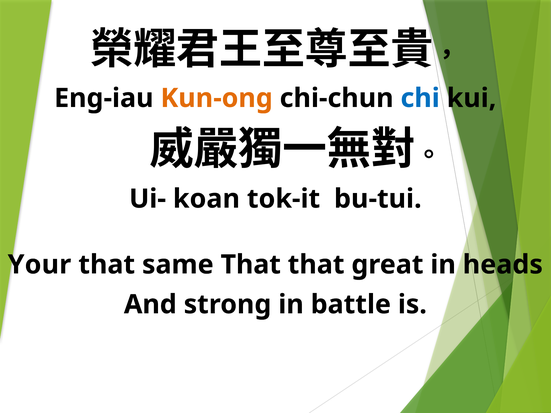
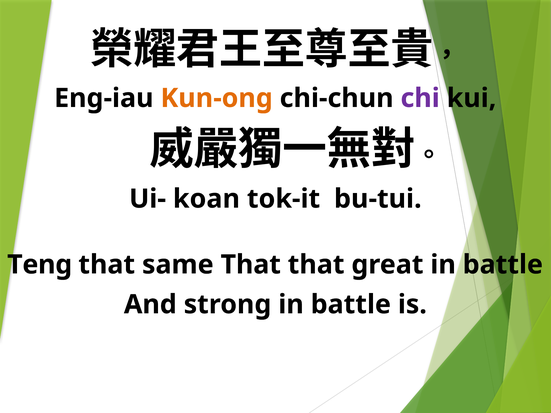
chi colour: blue -> purple (420, 98)
Your: Your -> Teng (40, 265)
great in heads: heads -> battle (503, 265)
